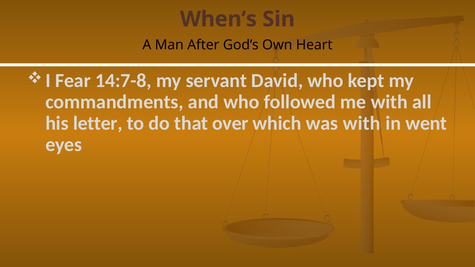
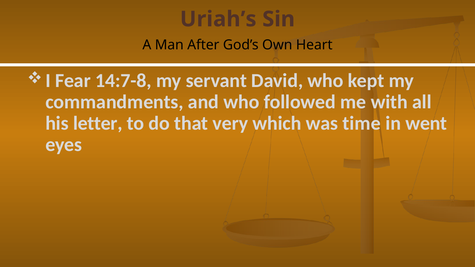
When’s: When’s -> Uriah’s (218, 19)
over: over -> very (230, 123)
was with: with -> time (362, 123)
